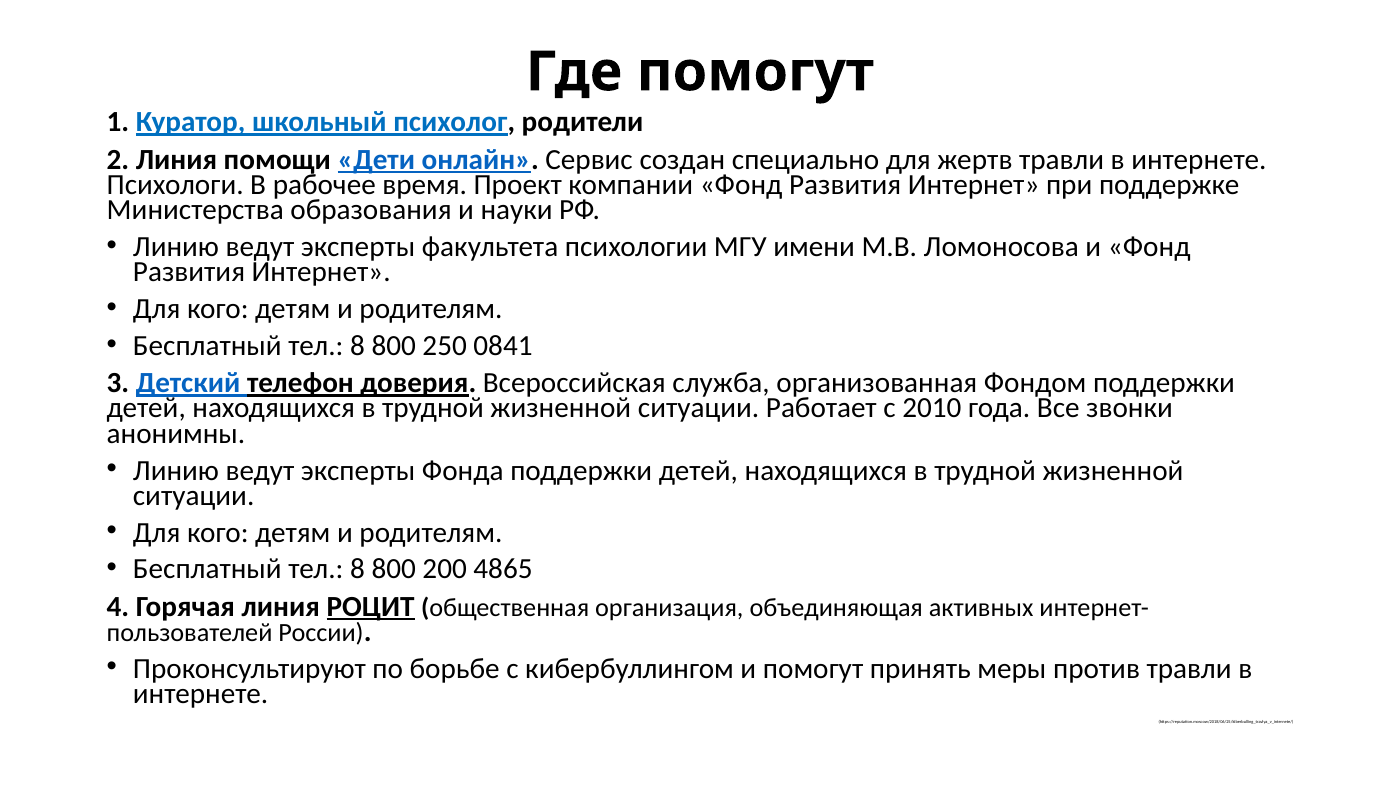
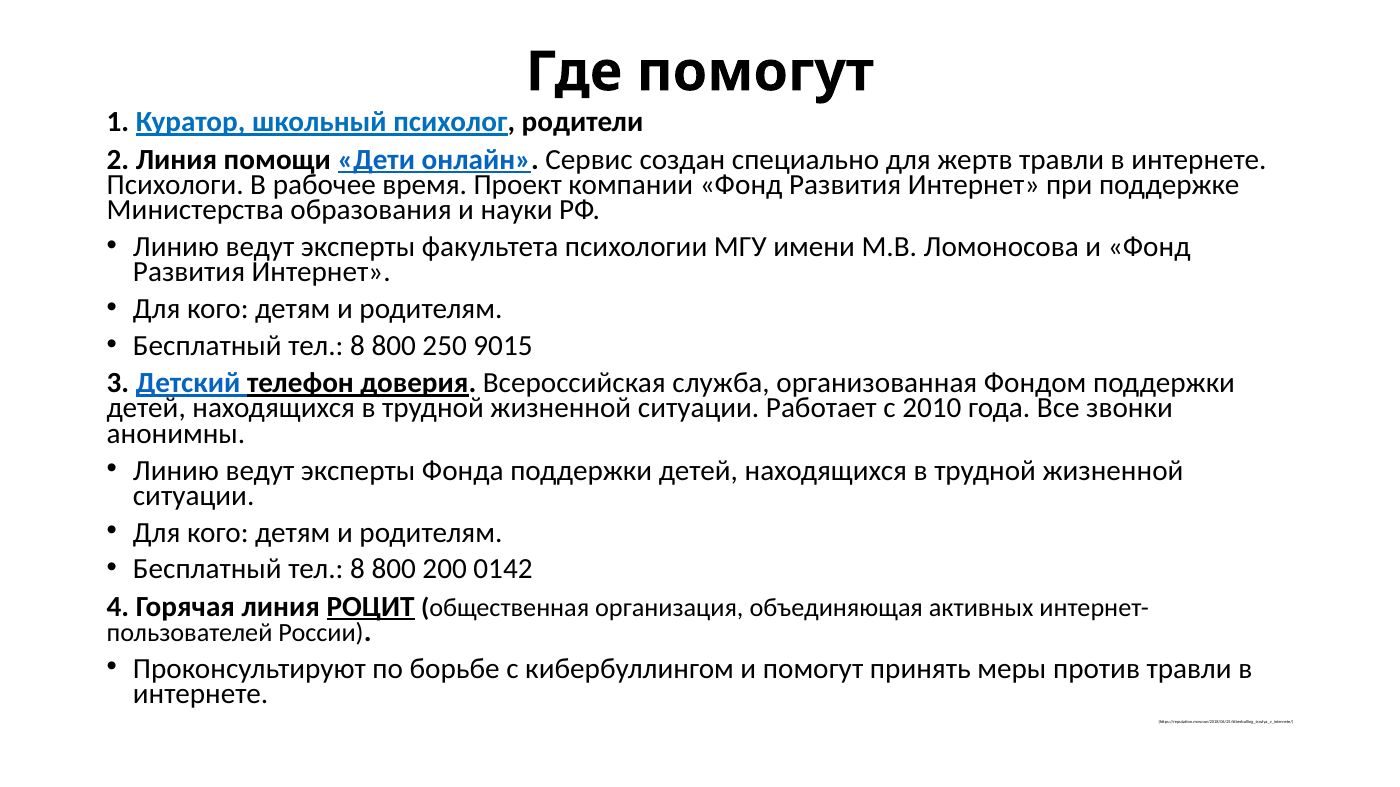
0841: 0841 -> 9015 (503, 346)
4865: 4865 -> 0142 (503, 570)
